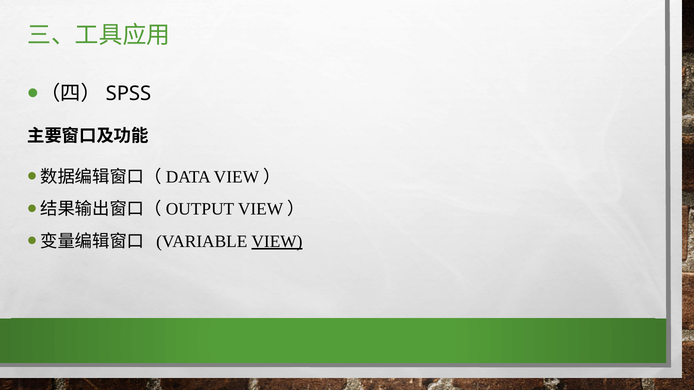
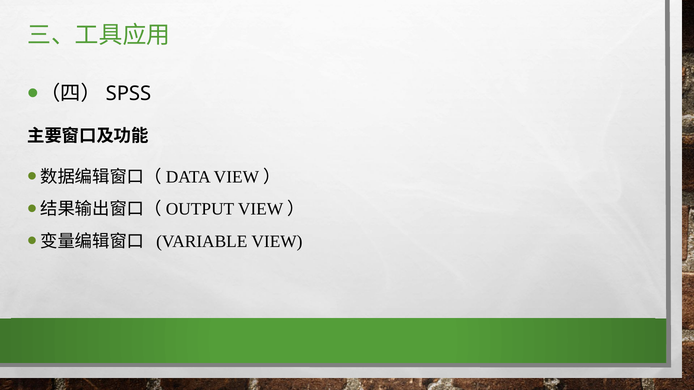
VIEW underline: present -> none (277, 242)
